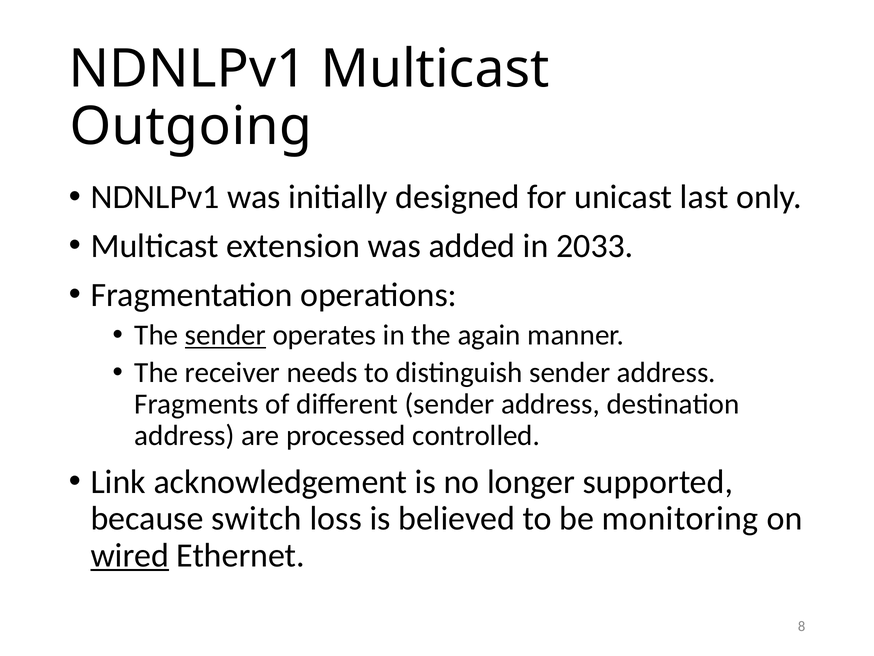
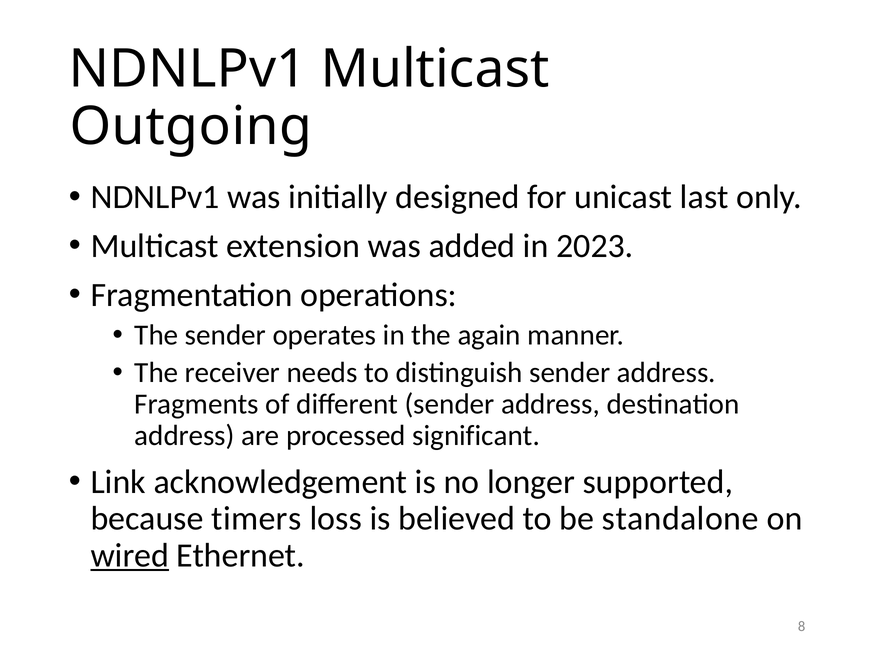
2033: 2033 -> 2023 (595, 246)
sender underline: present -> none (225, 335)
controlled: controlled -> significant (476, 435)
switch: switch -> timers (256, 518)
monitoring: monitoring -> standalone (680, 518)
